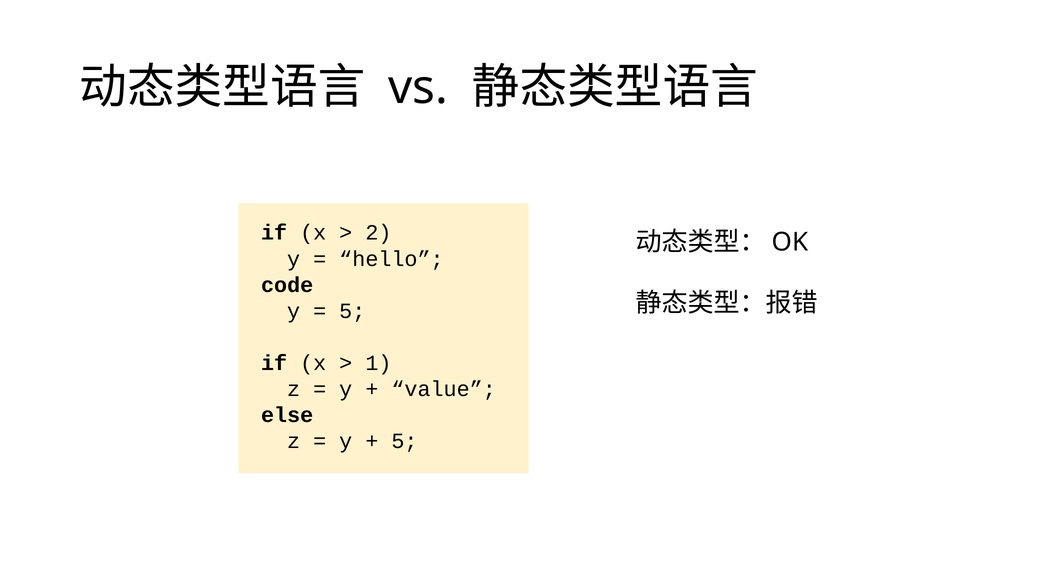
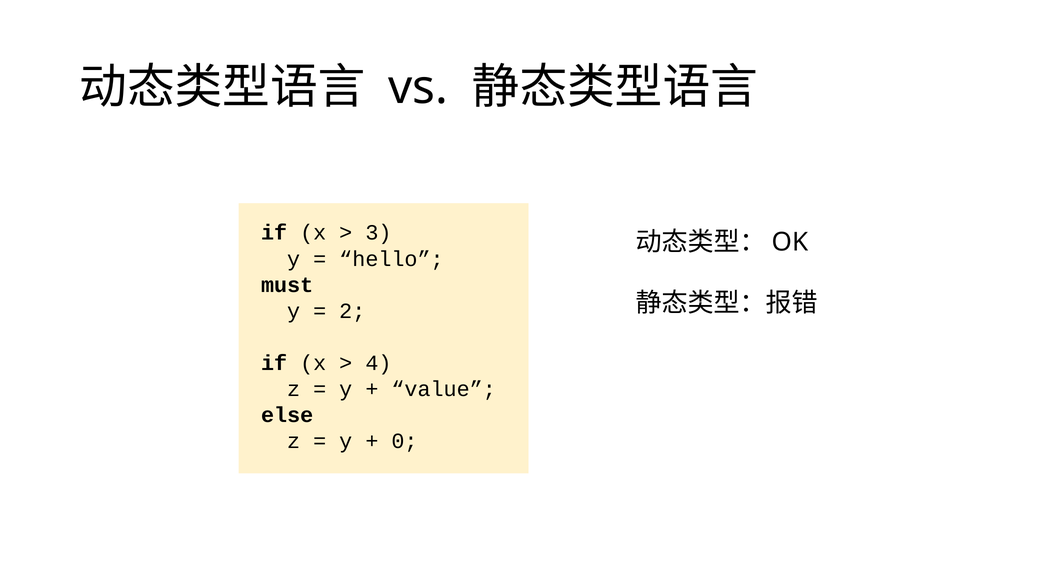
2: 2 -> 3 (378, 233)
code: code -> must (287, 285)
5: 5 -> 2 (352, 311)
1: 1 -> 4 (378, 363)
5: 5 -> 0 (404, 441)
